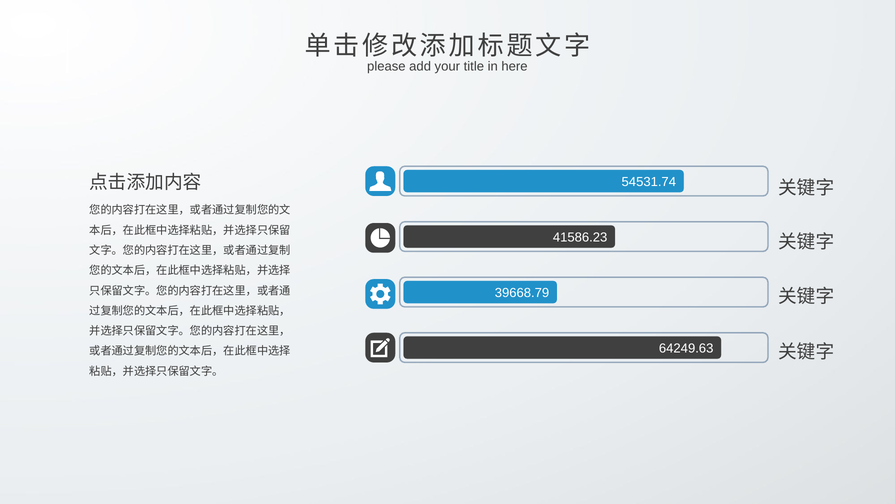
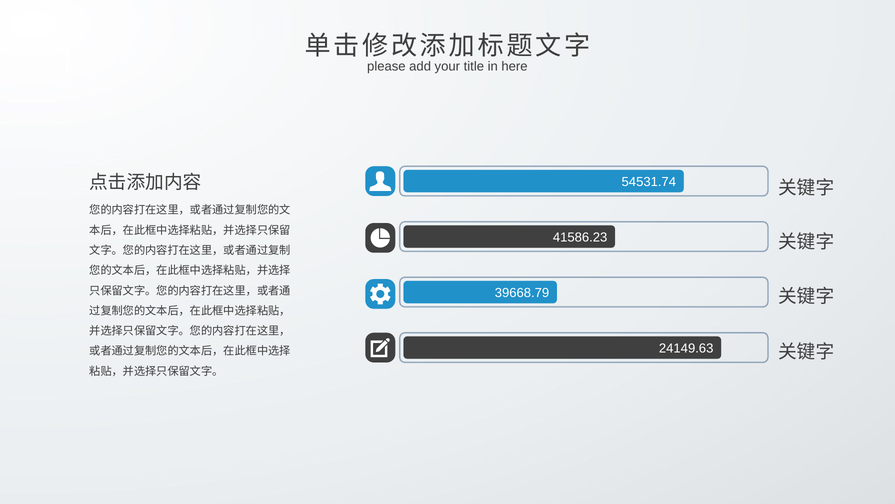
64249.63: 64249.63 -> 24149.63 (686, 348)
